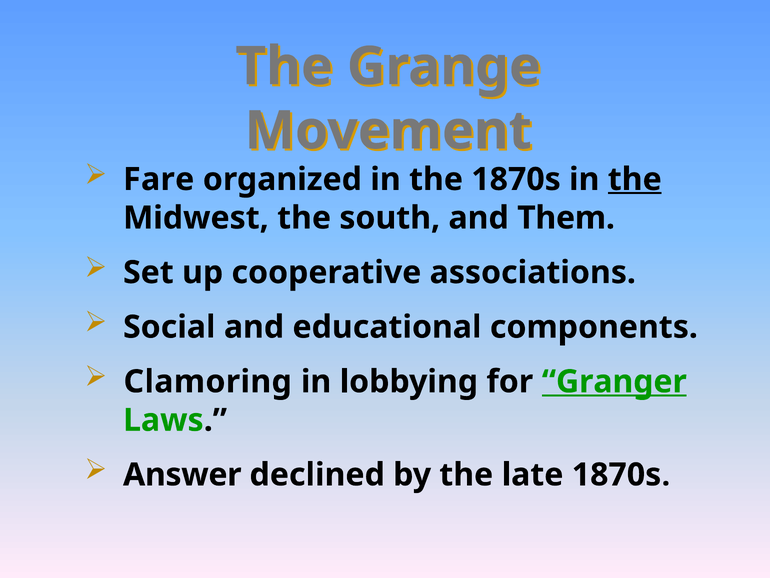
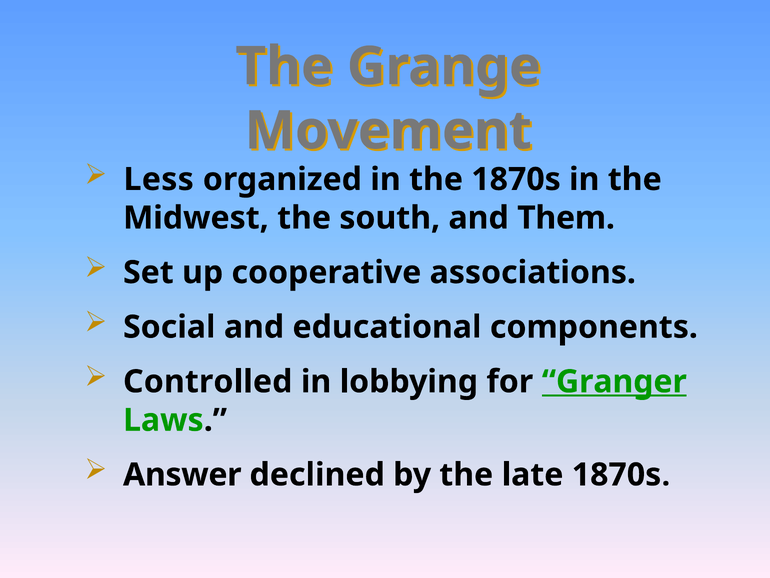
Fare: Fare -> Less (159, 179)
the underline: present -> none (635, 179)
Clamoring: Clamoring -> Controlled (208, 381)
